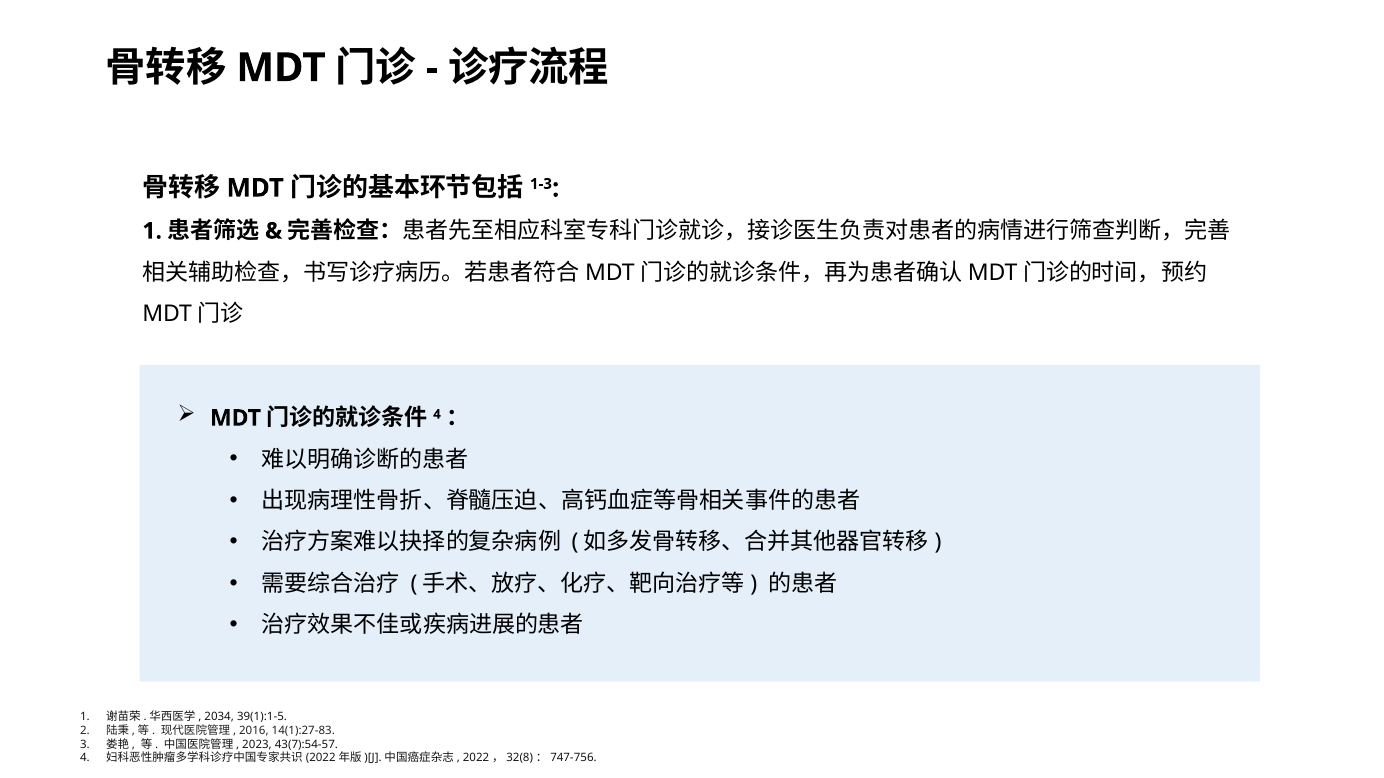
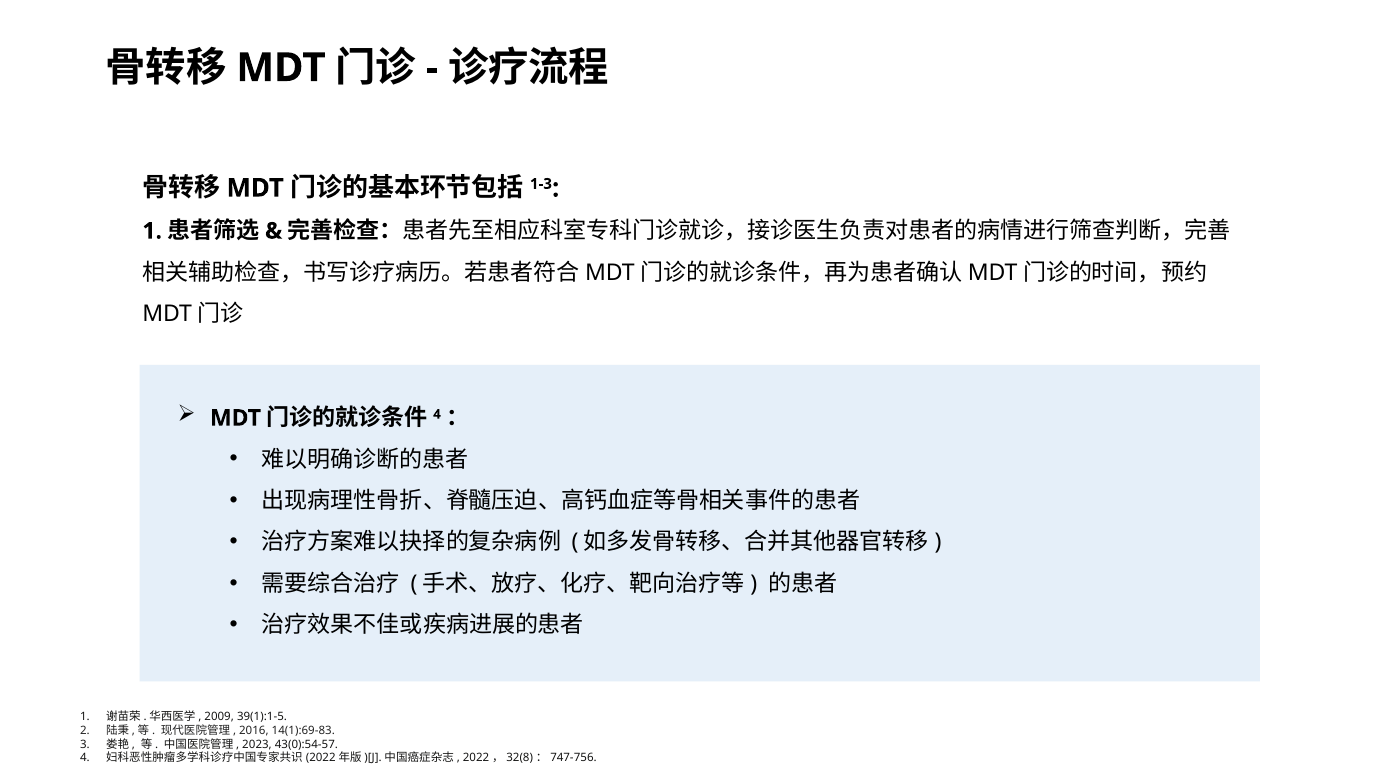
2034: 2034 -> 2009 (219, 717)
14(1):27-83: 14(1):27-83 -> 14(1):69-83 (303, 731)
43(7):54-57: 43(7):54-57 -> 43(0):54-57 (306, 745)
